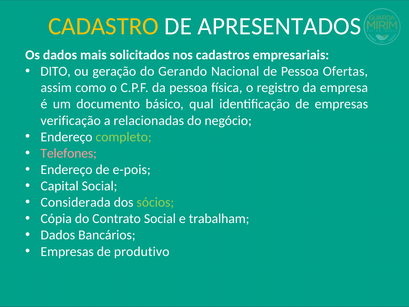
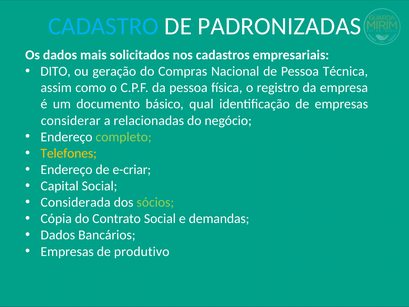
CADASTRO colour: yellow -> light blue (103, 26)
APRESENTADOS: APRESENTADOS -> PADRONIZADAS (279, 26)
Gerando: Gerando -> Compras (183, 71)
Ofertas: Ofertas -> Técnica (345, 71)
verificação: verificação -> considerar (71, 120)
Telefones colour: pink -> yellow (69, 153)
e-pois: e-pois -> e-criar (132, 170)
trabalham: trabalham -> demandas (219, 219)
